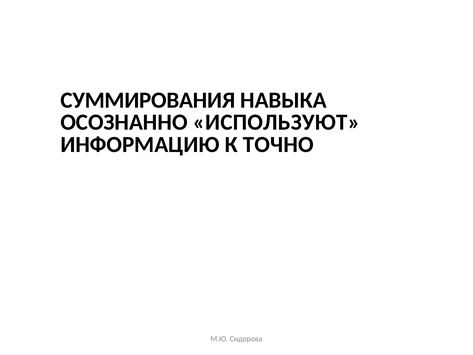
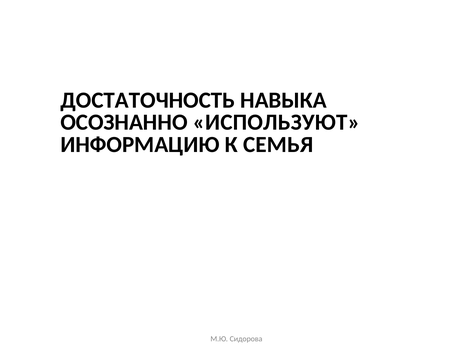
СУММИРОВАНИЯ: СУММИРОВАНИЯ -> ДОСТАТОЧНОСТЬ (148, 100)
ТОЧНО: ТОЧНО -> СЕМЬЯ (278, 144)
